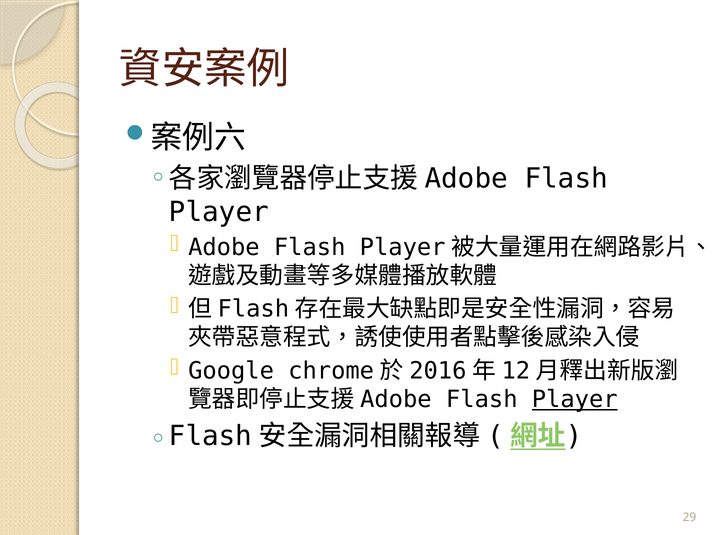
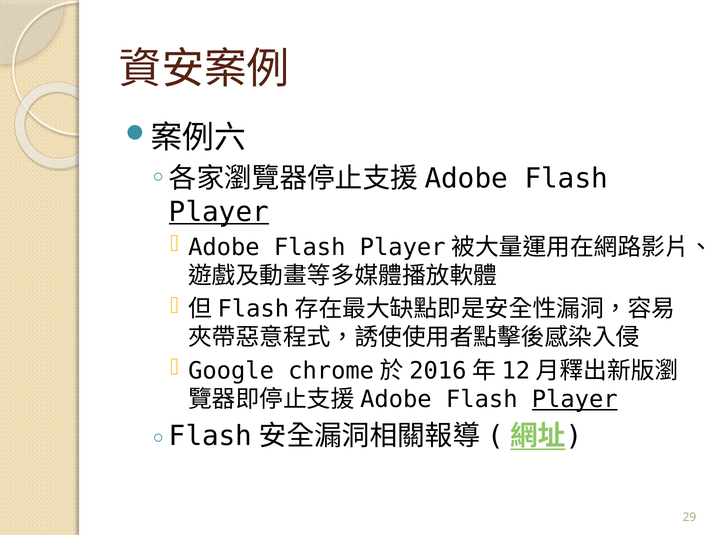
Player underline: none -> present (219, 212)
